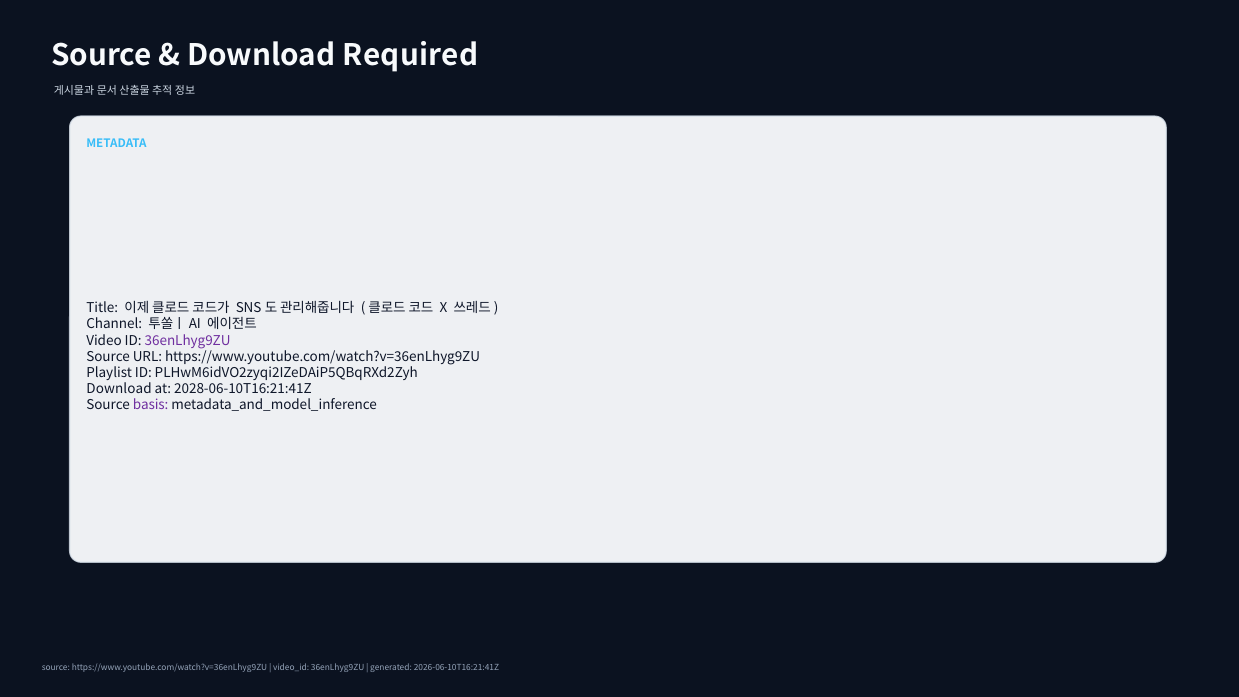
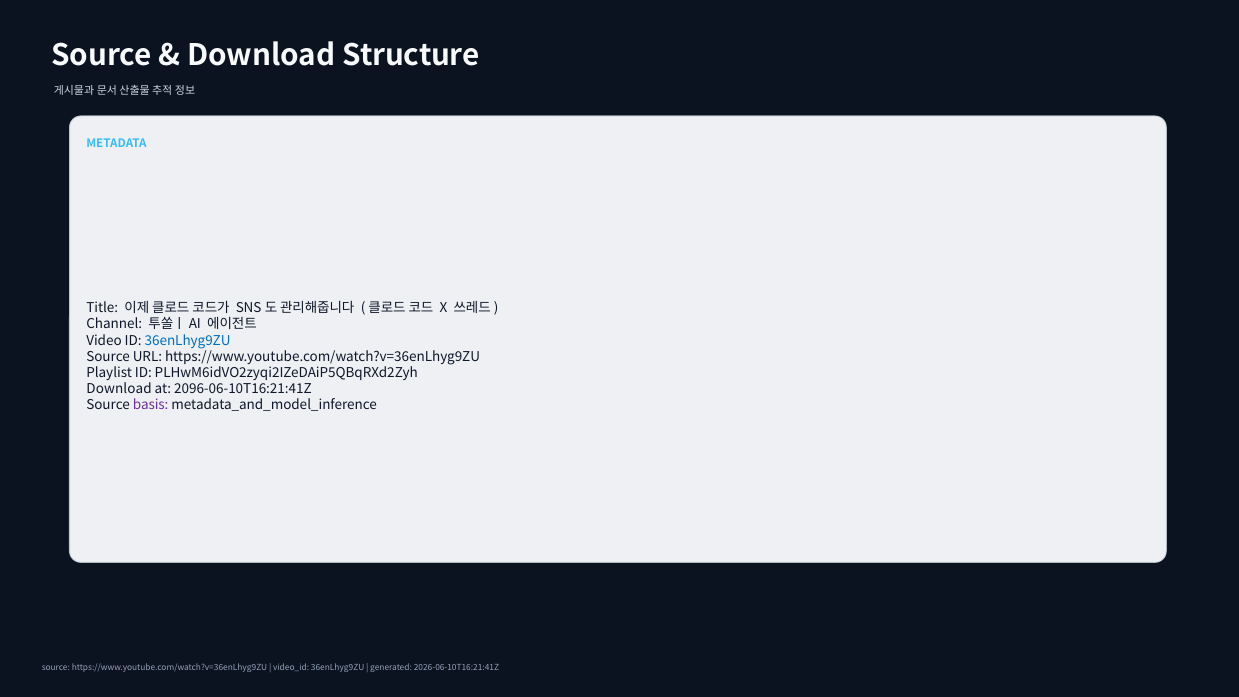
Required: Required -> Structure (411, 56)
36enLhyg9ZU colour: purple -> blue (188, 341)
2028-06-10T16:21:41Z: 2028-06-10T16:21:41Z -> 2096-06-10T16:21:41Z (243, 389)
